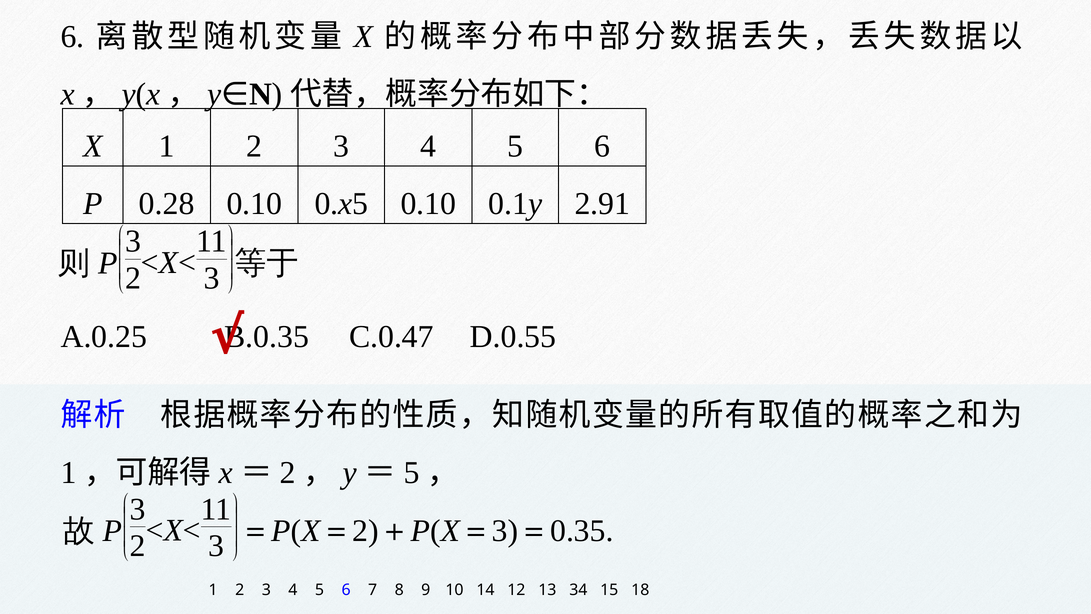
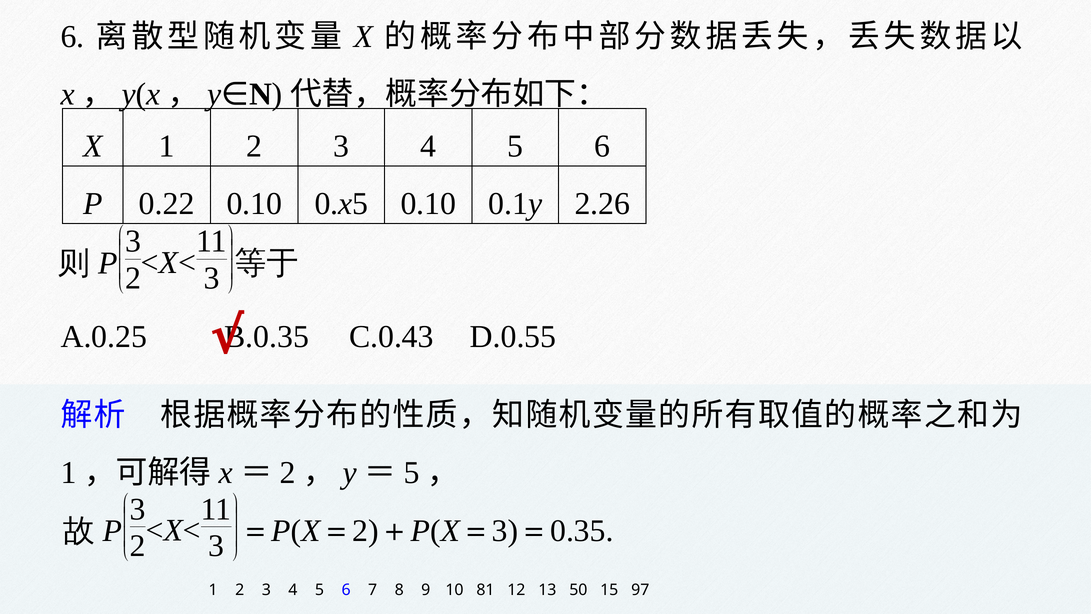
0.28: 0.28 -> 0.22 (167, 204)
2.91: 2.91 -> 2.26 (602, 204)
C.0.47: C.0.47 -> C.0.43 (391, 337)
14: 14 -> 81 (485, 590)
34: 34 -> 50 (578, 590)
18: 18 -> 97 (640, 590)
